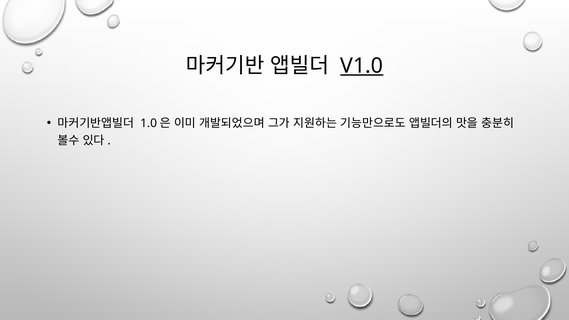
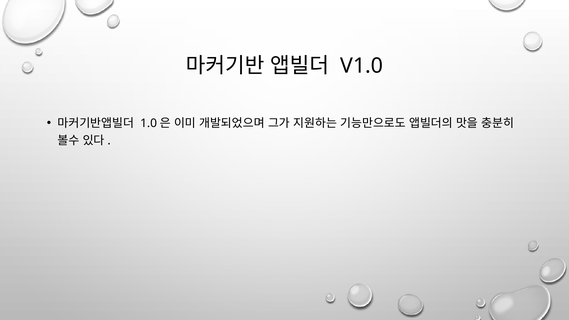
V1.0 underline: present -> none (362, 66)
